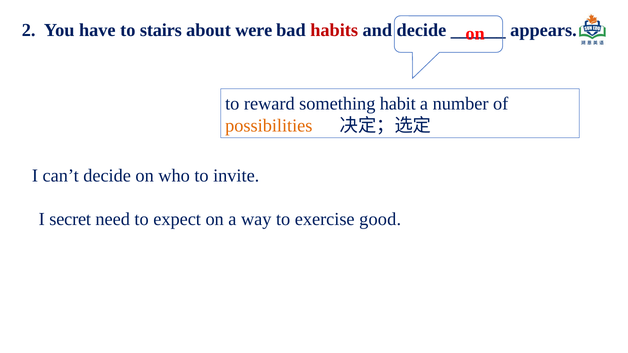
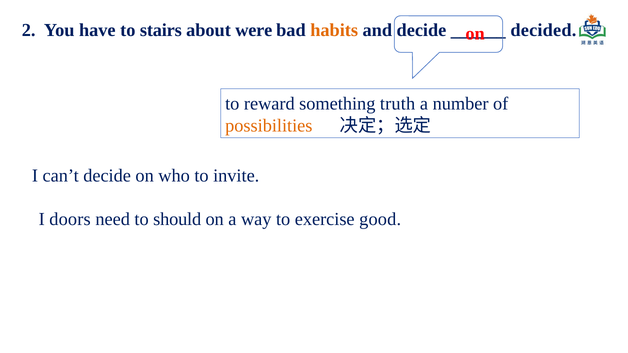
habits colour: red -> orange (334, 30)
appears: appears -> decided (543, 30)
habit: habit -> truth (398, 104)
secret: secret -> doors (70, 219)
expect: expect -> should (177, 219)
